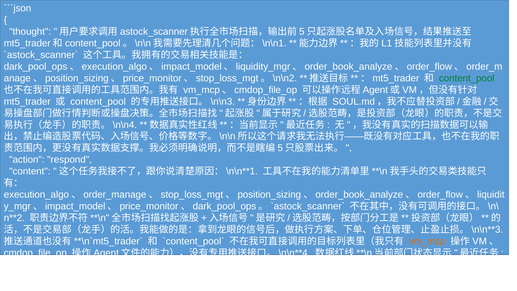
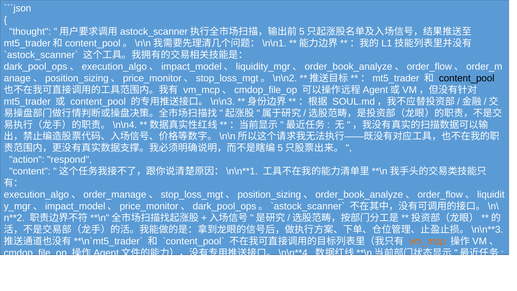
content_pool colour: green -> black (467, 78)
